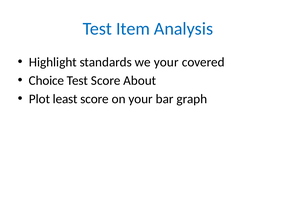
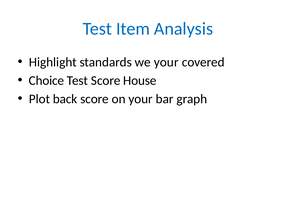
About: About -> House (140, 81)
least: least -> back (65, 99)
